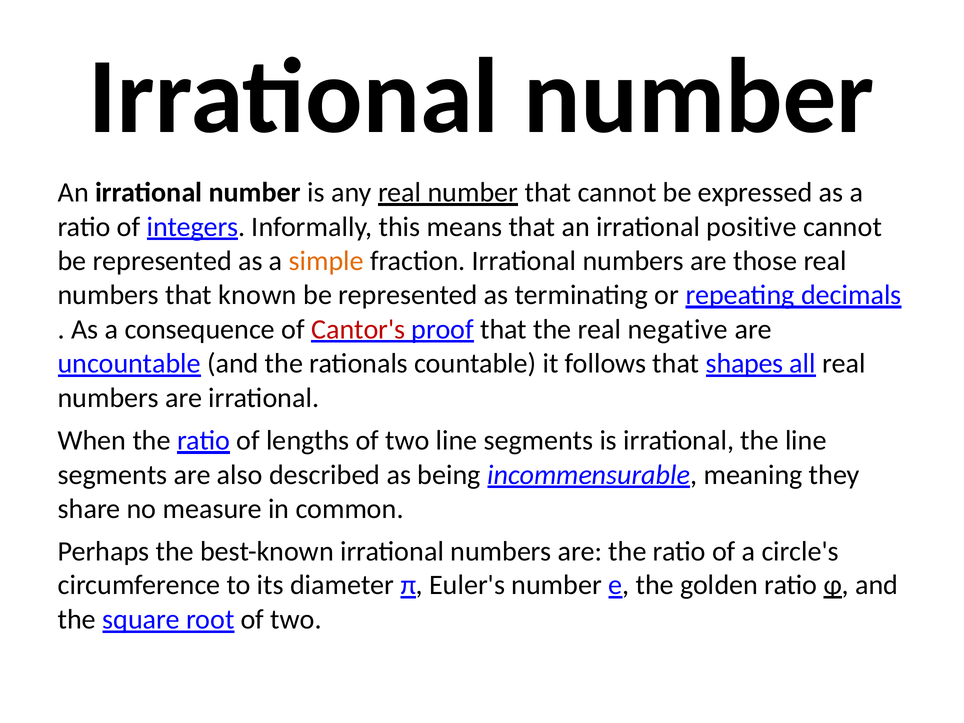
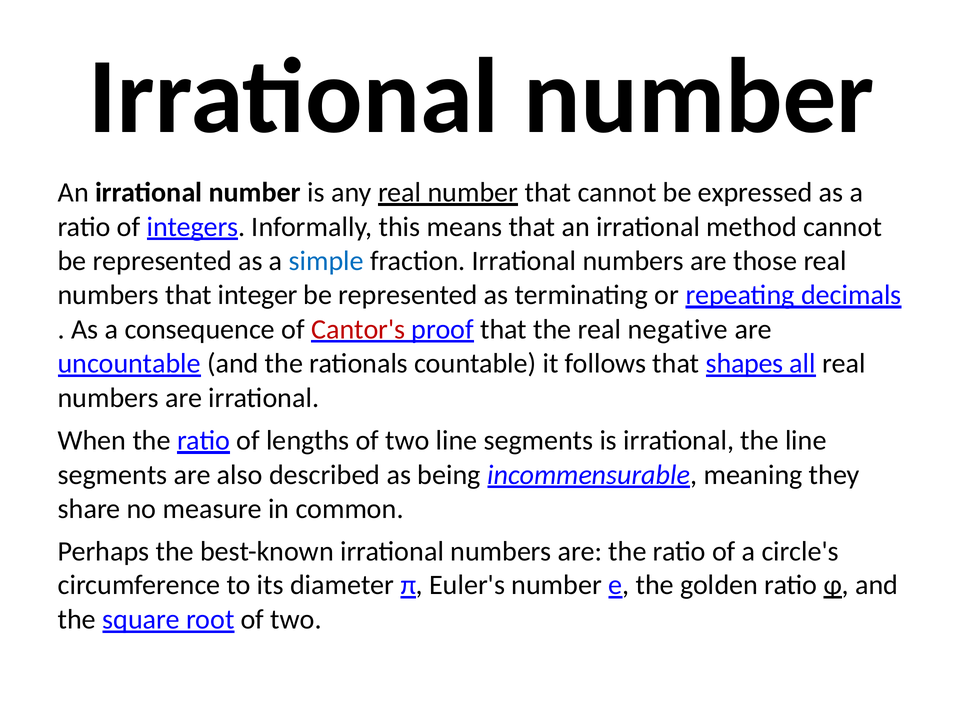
positive: positive -> method (752, 227)
simple colour: orange -> blue (326, 261)
known: known -> integer (258, 295)
